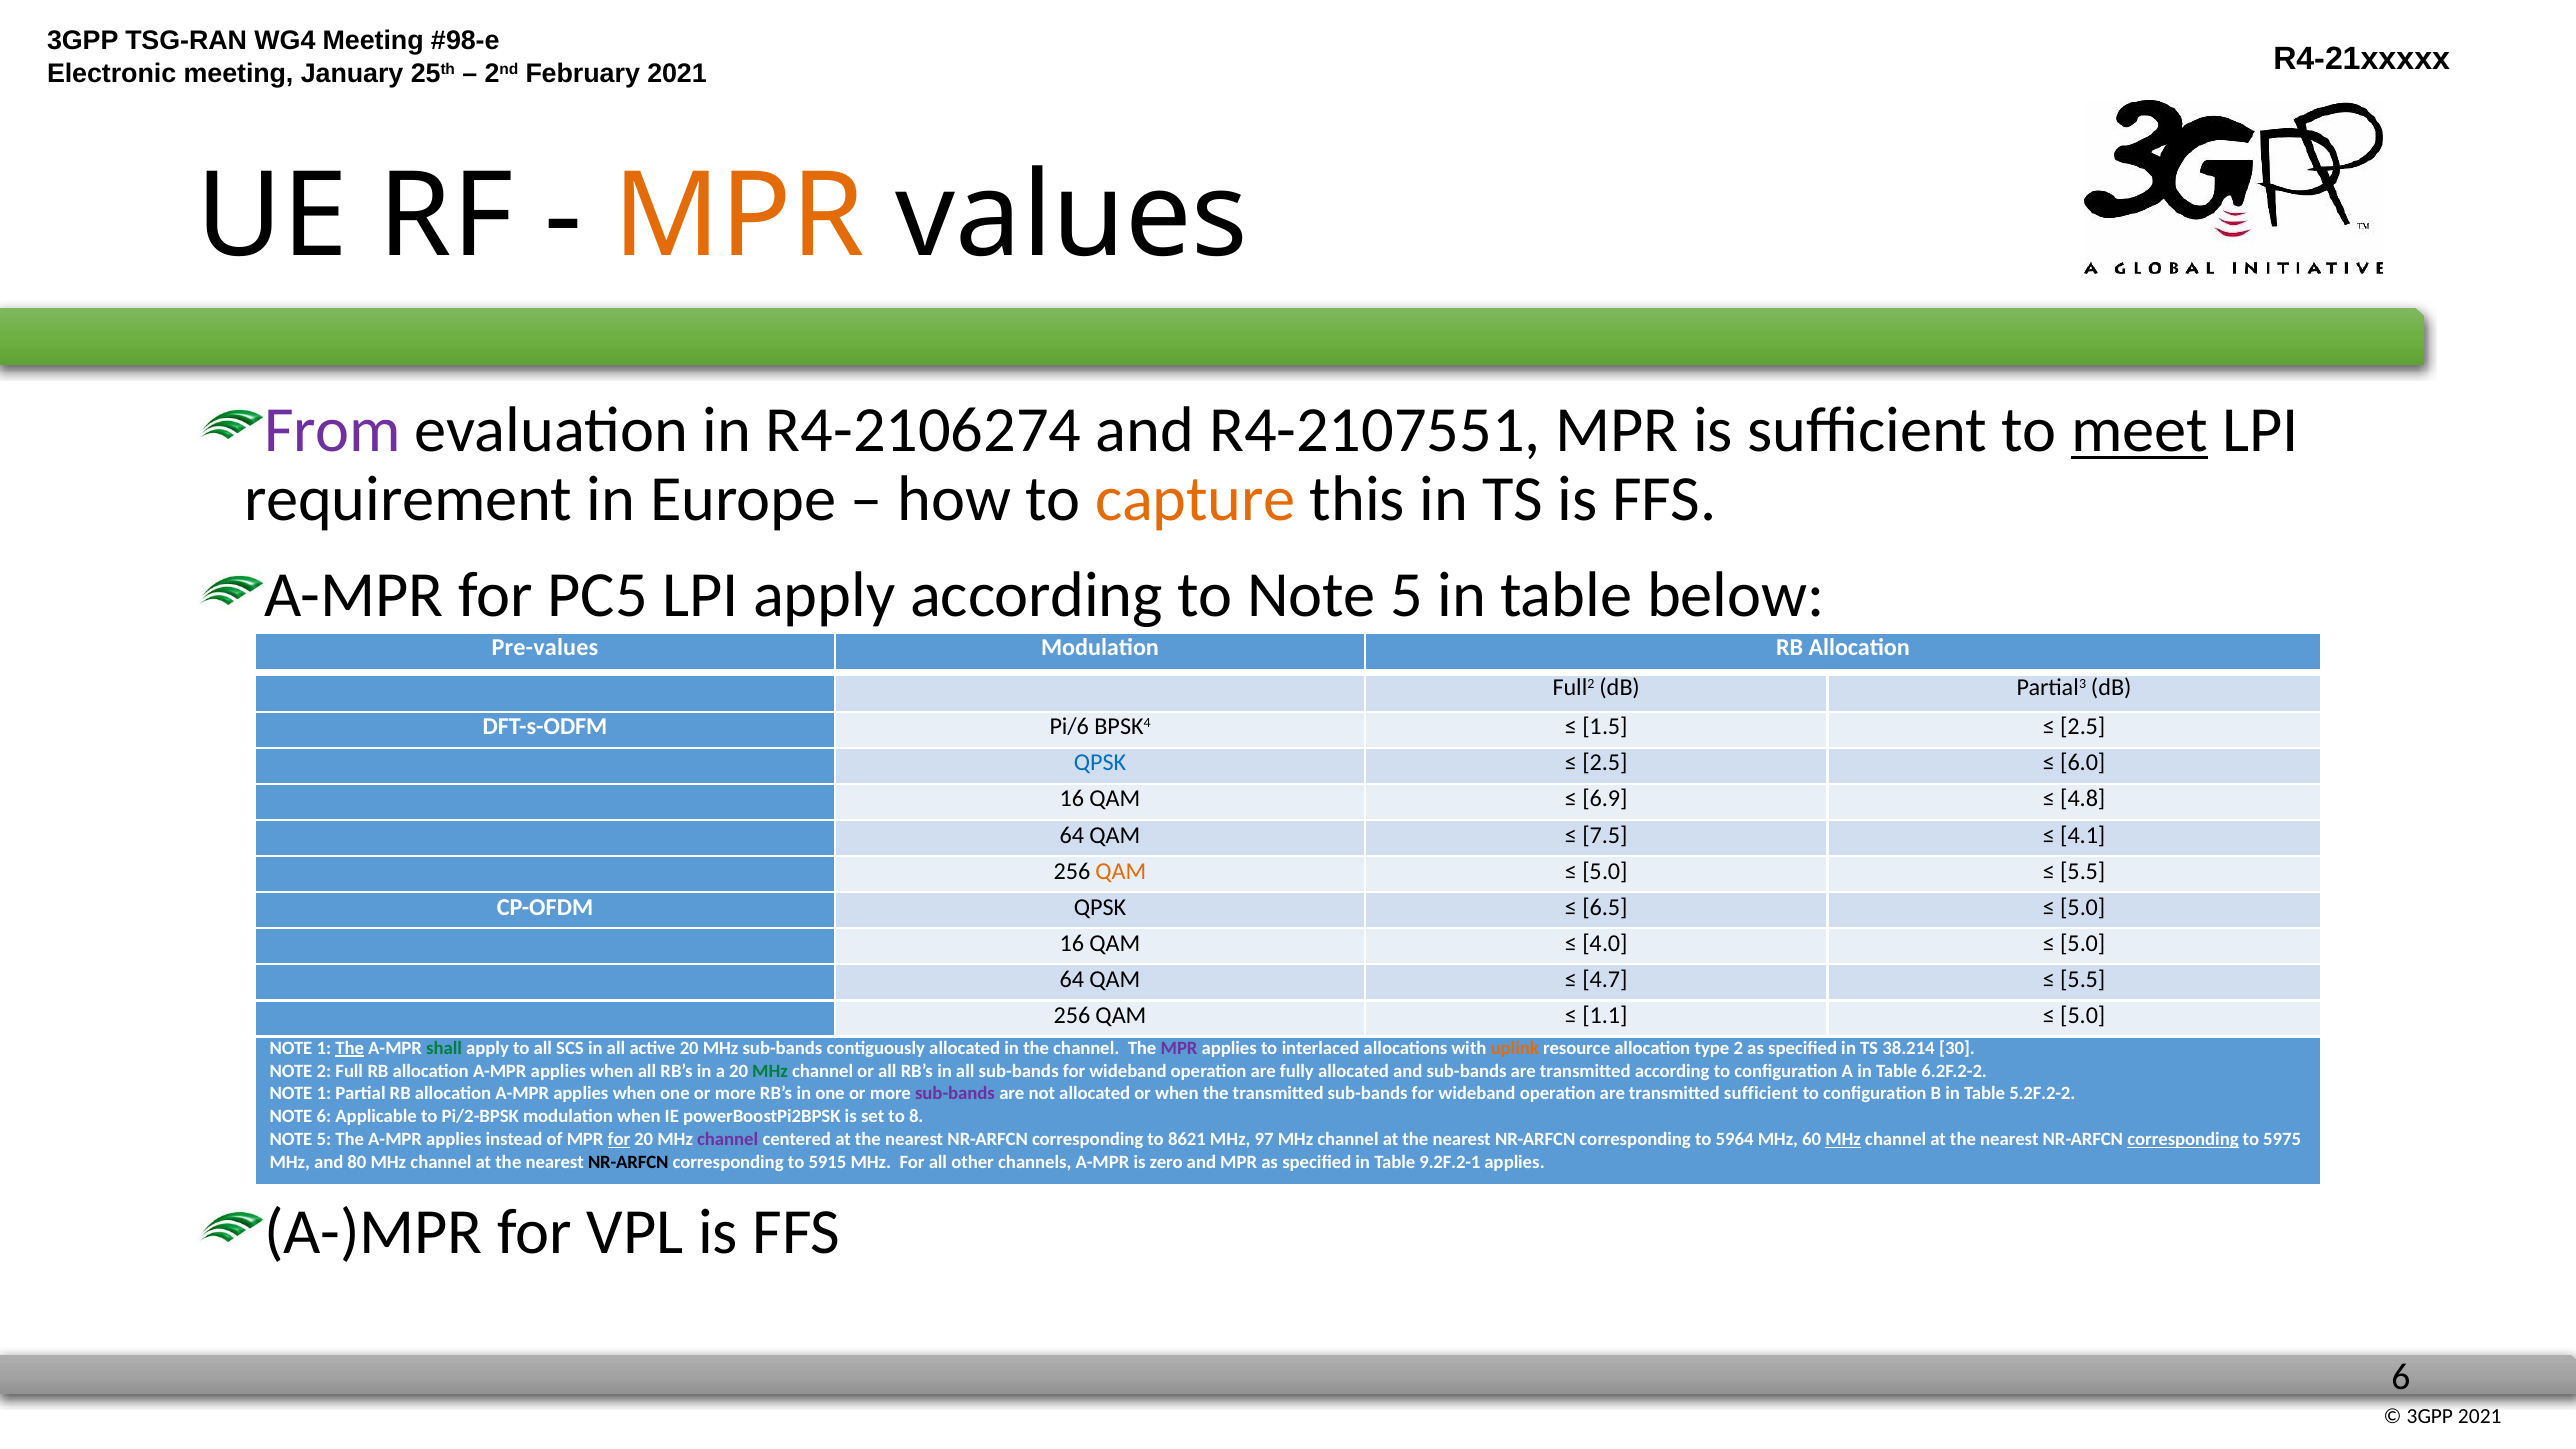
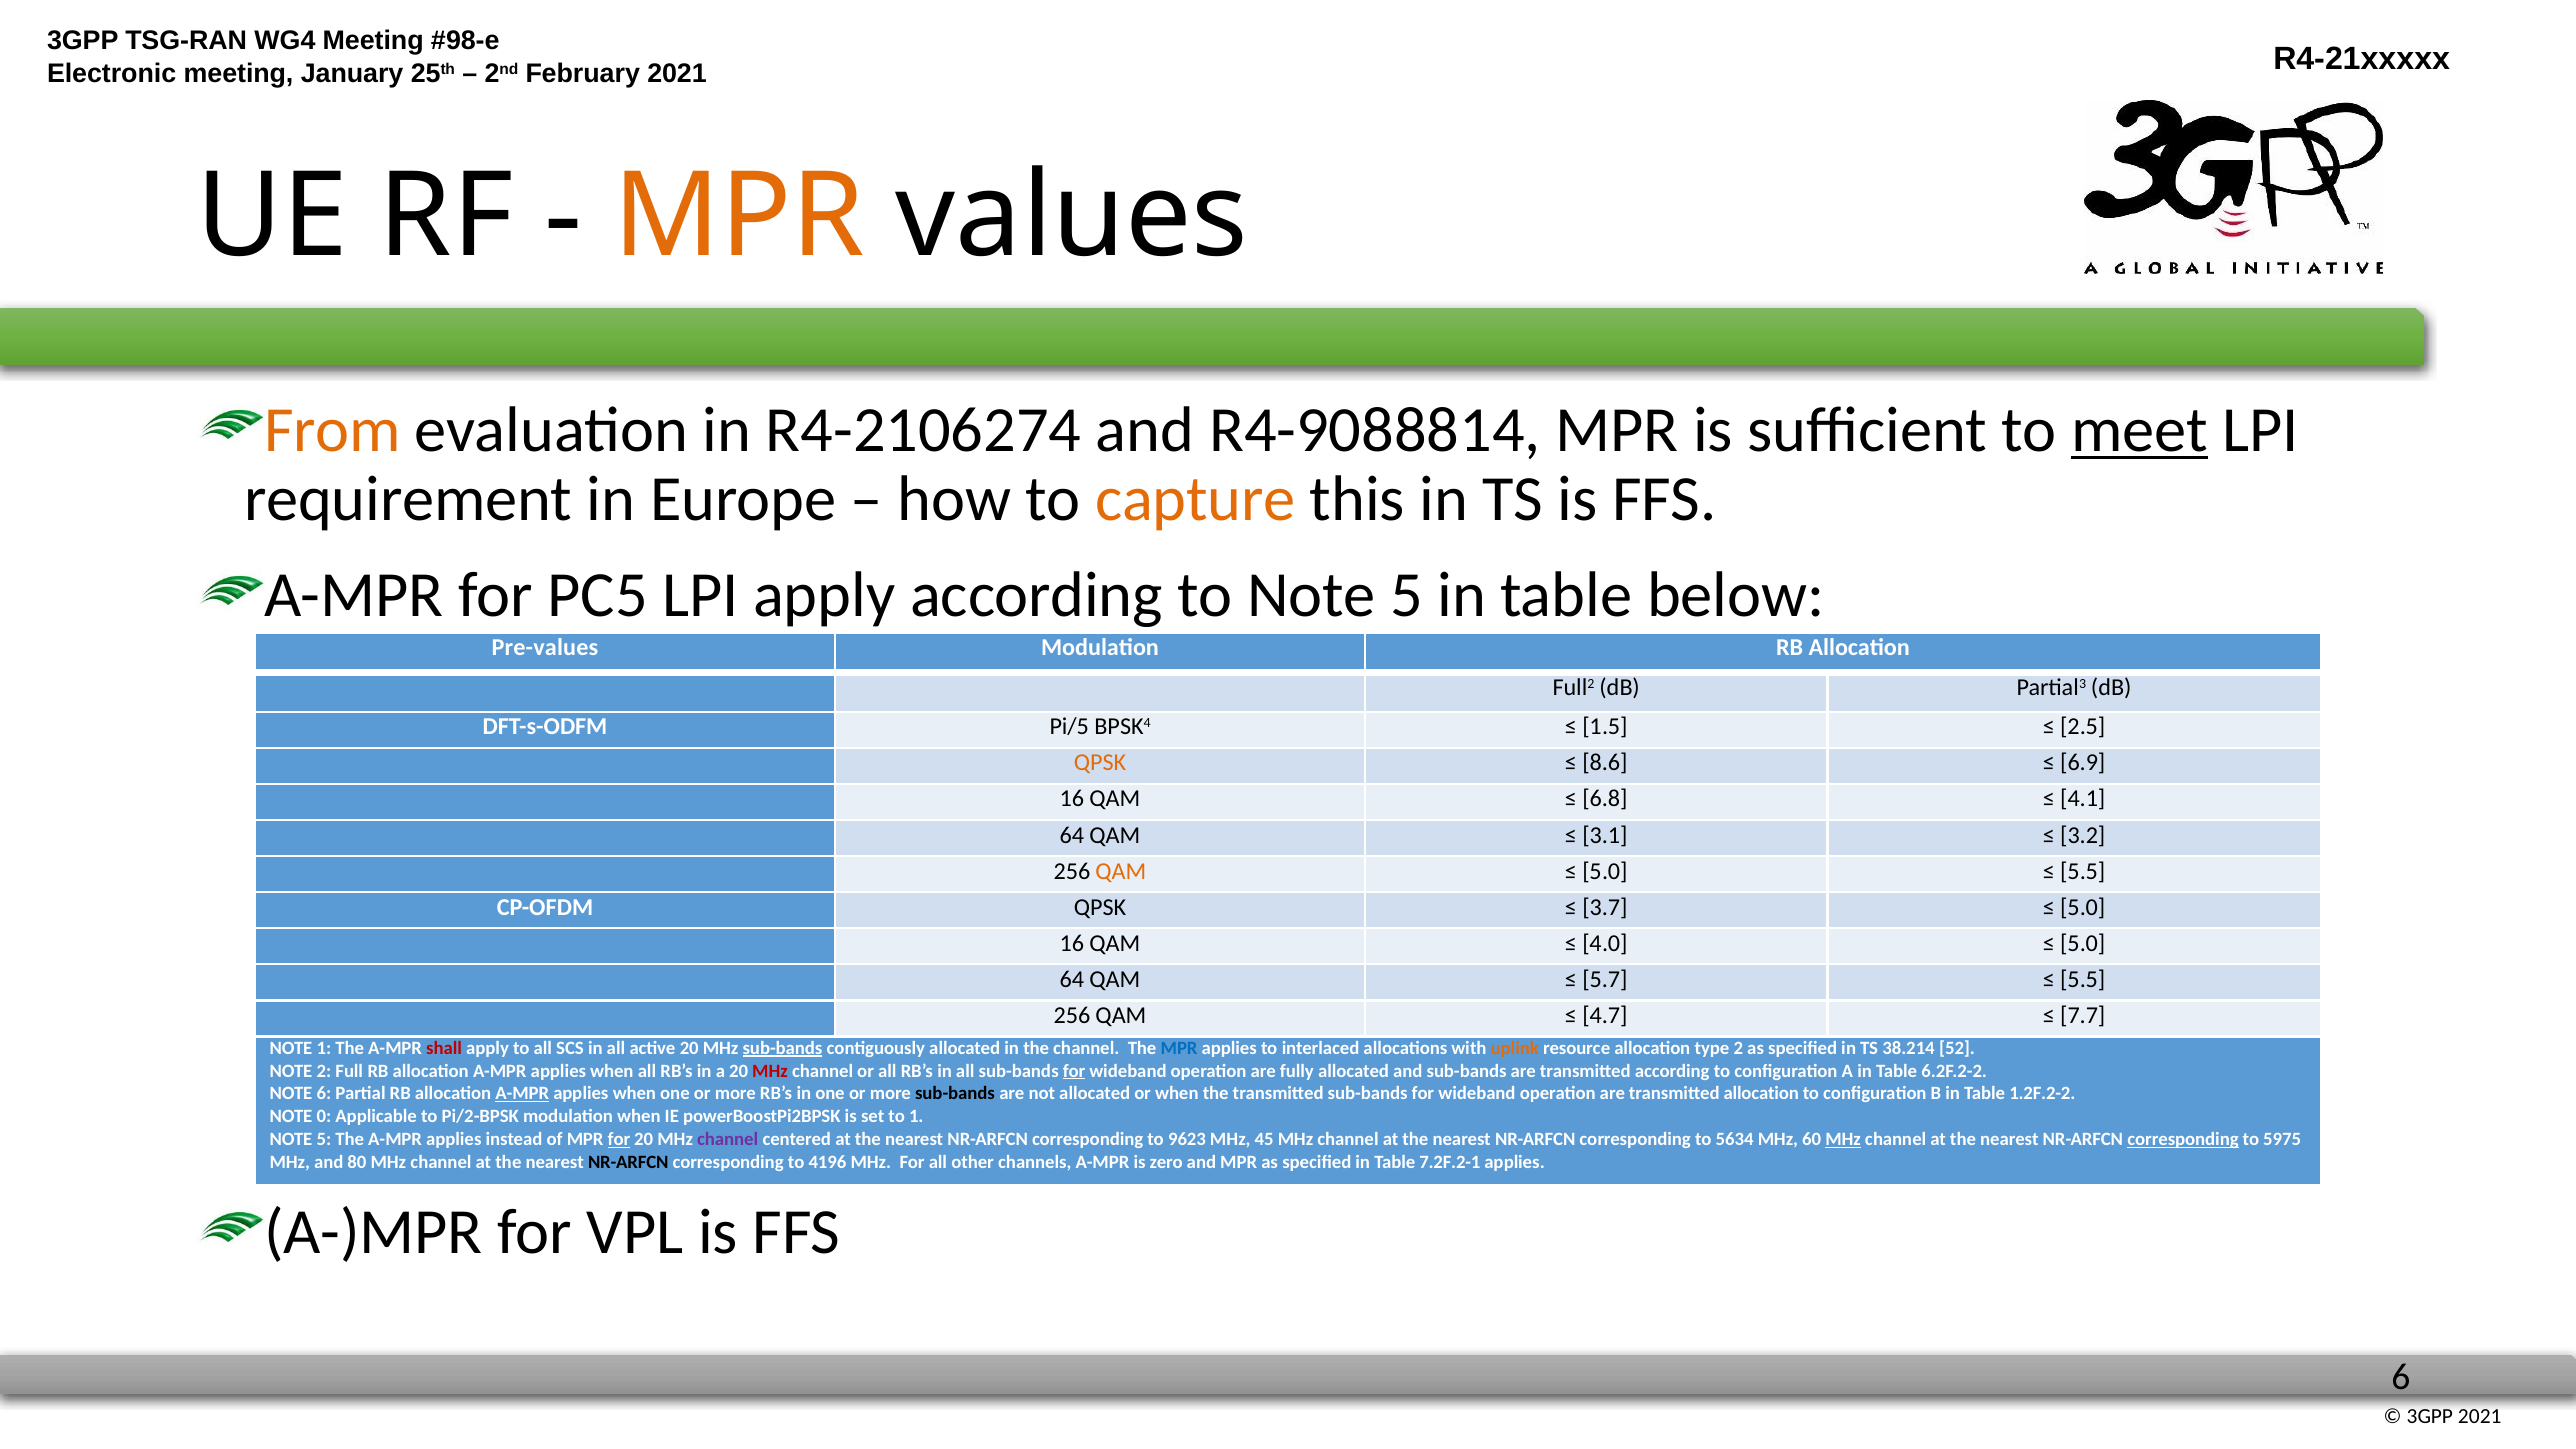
From colour: purple -> orange (332, 430)
R4-2107551: R4-2107551 -> R4-9088814 (1375, 430)
Pi/6: Pi/6 -> Pi/5 (1069, 727)
QPSK colour: blue -> orange (1100, 763)
2.5: 2.5 -> 8.6 (1605, 763)
6.0: 6.0 -> 6.9 (2083, 763)
6.9: 6.9 -> 6.8 (1605, 799)
4.8: 4.8 -> 4.1 (2083, 799)
7.5: 7.5 -> 3.1 (1605, 835)
4.1: 4.1 -> 3.2 (2083, 835)
6.5: 6.5 -> 3.7 (1605, 907)
4.7: 4.7 -> 5.7 (1605, 979)
1.1: 1.1 -> 4.7 (1605, 1015)
5.0: 5.0 -> 7.7 (2083, 1015)
The underline: present -> none (350, 1048)
shall colour: green -> red (444, 1048)
sub-bands underline: none -> present (783, 1048)
MPR colour: purple -> blue (1179, 1048)
30: 30 -> 52 (1957, 1048)
MHz colour: green -> red (770, 1071)
for underline: none -> present (1074, 1071)
1: 1 -> 6 (324, 1094)
A-MPR underline: none -> present (522, 1094)
sub-bands colour: purple -> black (955, 1094)
transmitted sufficient: sufficient -> allocation (1761, 1094)
5.2F.2-2: 5.2F.2-2 -> 1.2F.2-2 (2042, 1094)
NOTE 6: 6 -> 0 (324, 1117)
to 8: 8 -> 1 (916, 1117)
8621: 8621 -> 9623 (1187, 1140)
97: 97 -> 45 (1264, 1140)
5964: 5964 -> 5634 (1735, 1140)
5915: 5915 -> 4196 (827, 1162)
9.2F.2-1: 9.2F.2-1 -> 7.2F.2-1 (1450, 1162)
